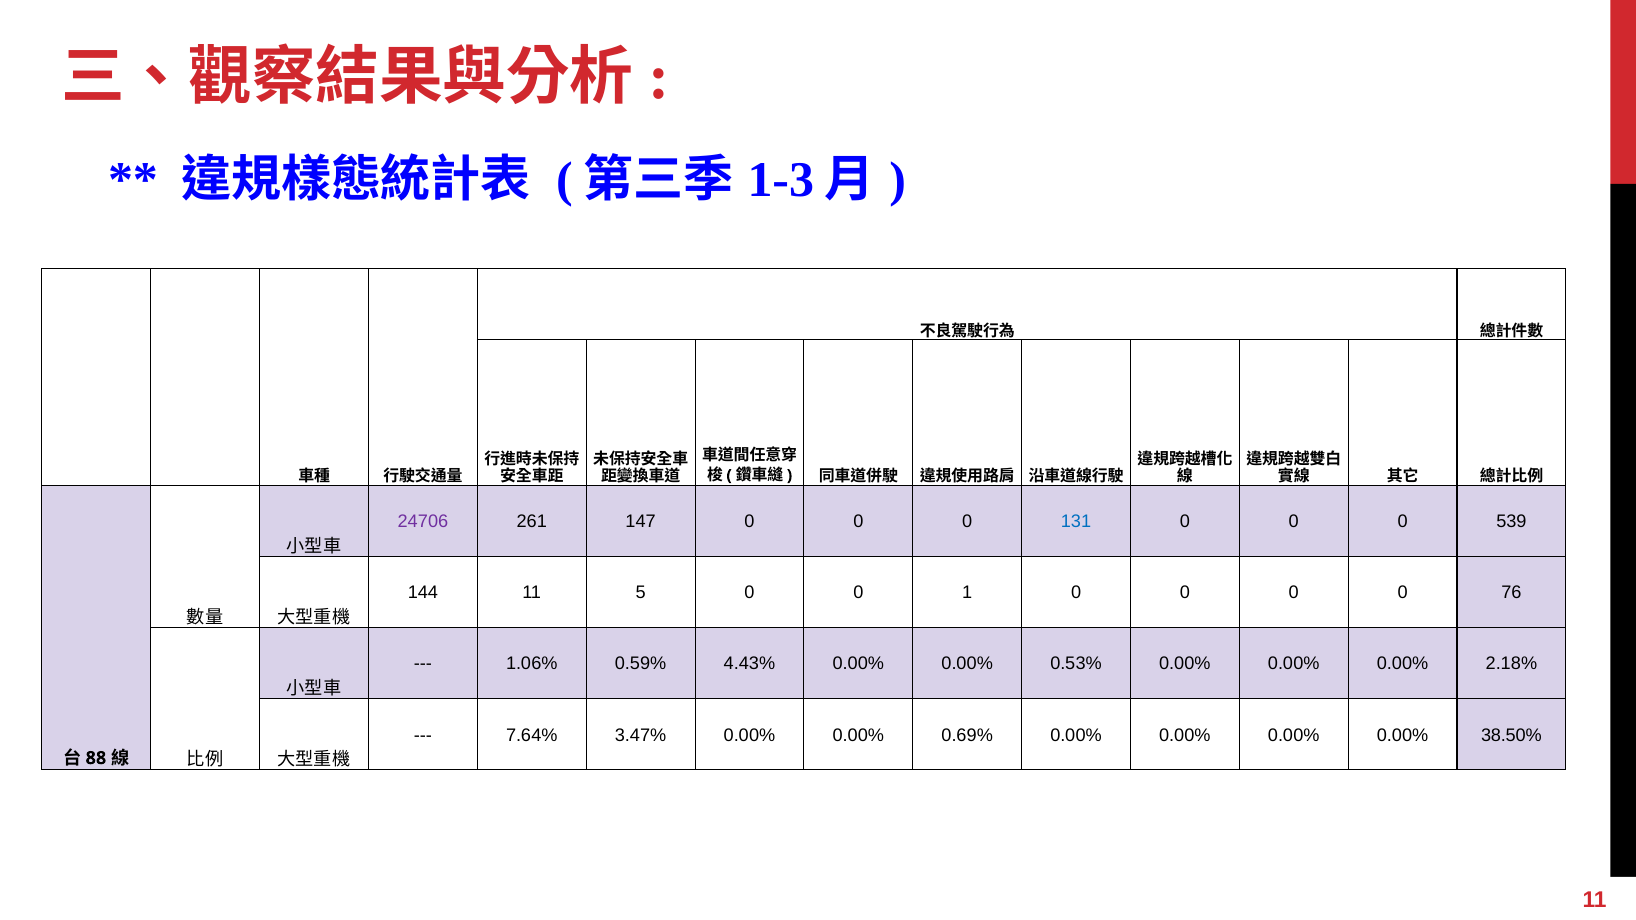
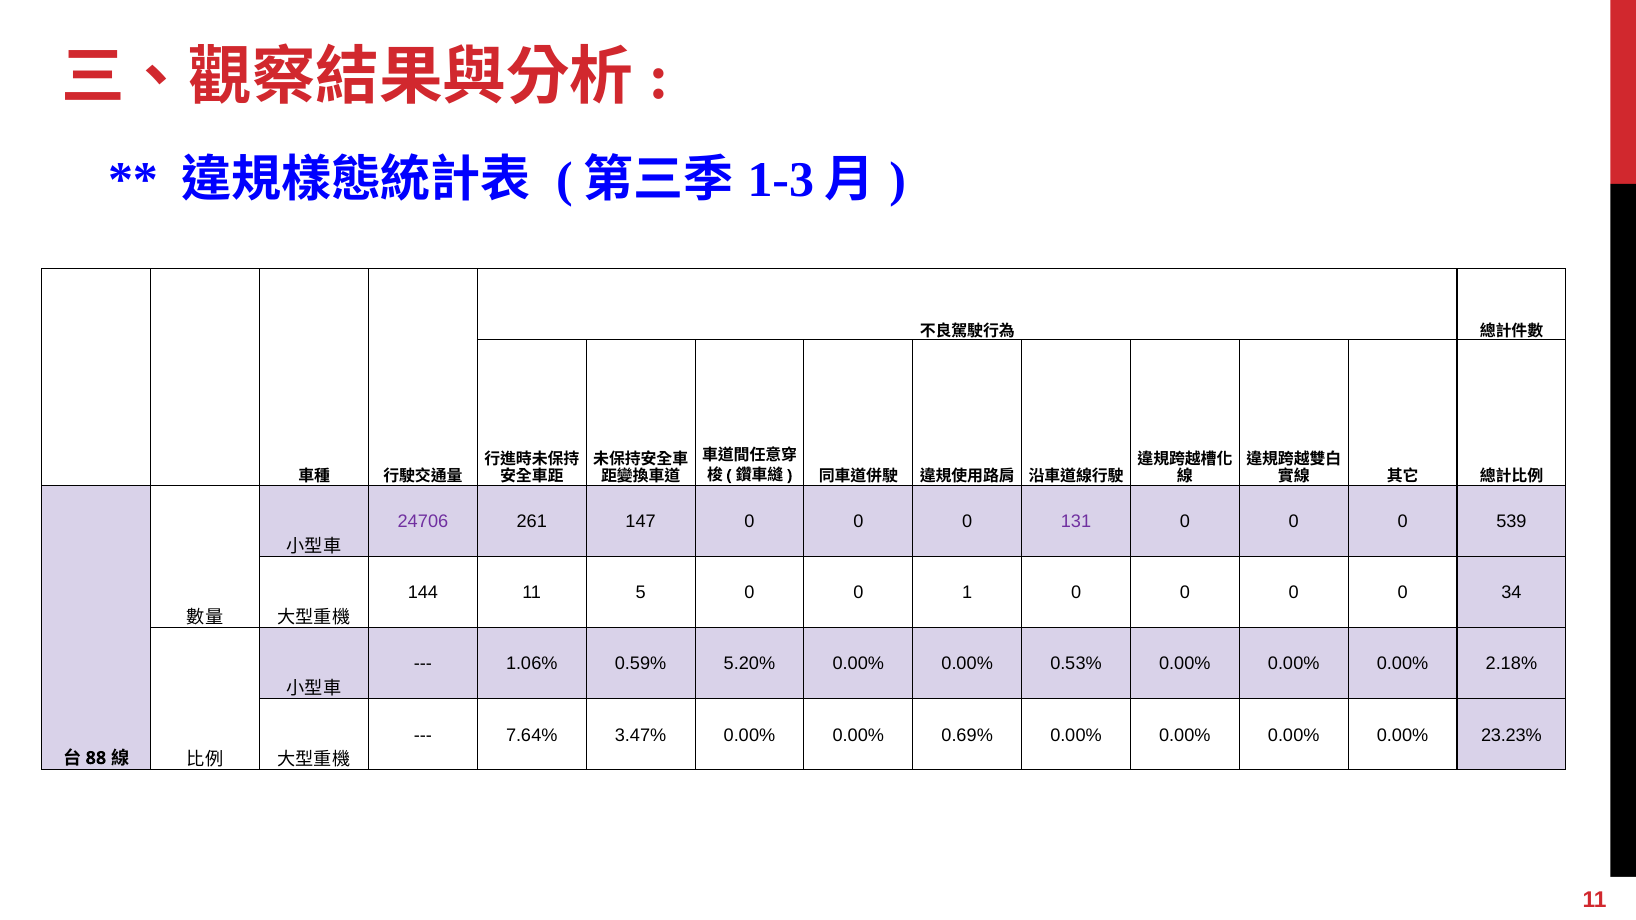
131 colour: blue -> purple (1076, 522)
76: 76 -> 34 (1511, 593)
4.43%: 4.43% -> 5.20% (749, 664)
38.50%: 38.50% -> 23.23% (1511, 735)
